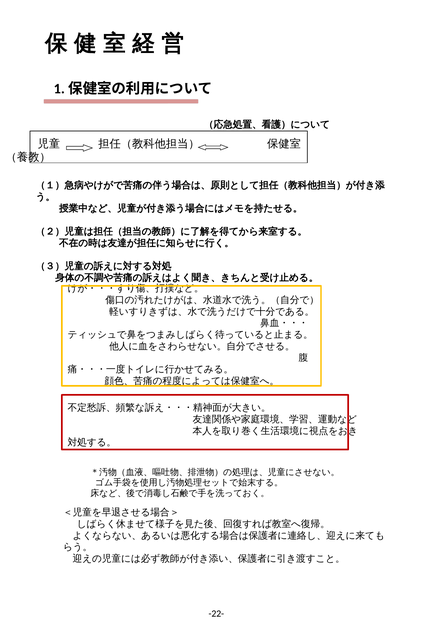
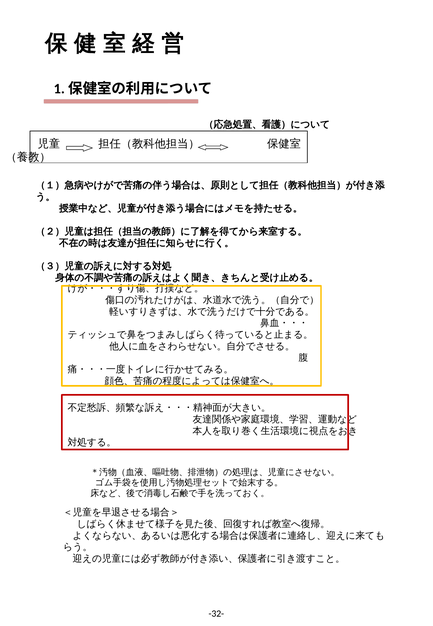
-22-: -22- -> -32- (216, 613)
